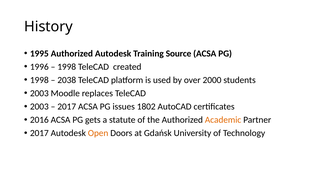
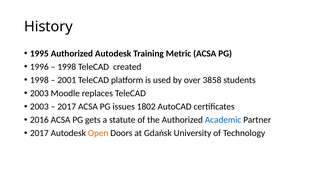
Source: Source -> Metric (178, 53)
2038: 2038 -> 2001 (67, 80)
2000: 2000 -> 3858 (212, 80)
Academic colour: orange -> blue (223, 120)
